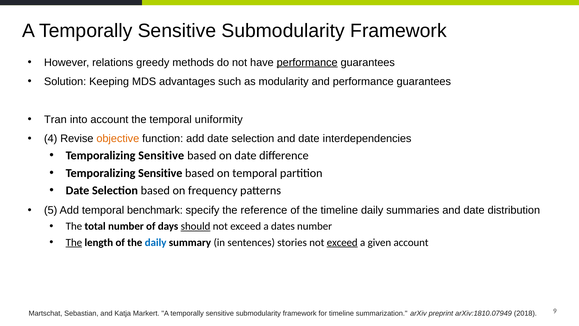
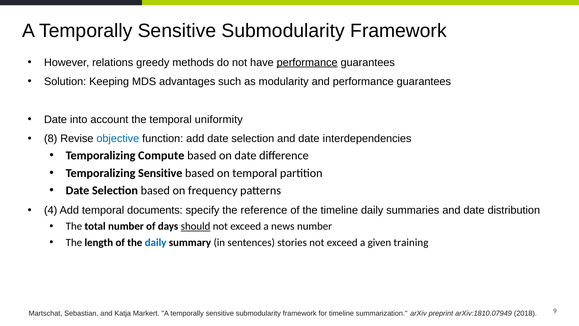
Tran: Tran -> Date (55, 120)
4: 4 -> 8 (51, 139)
objective colour: orange -> blue (118, 139)
Sensitive: Sensitive -> Compute (161, 155)
5: 5 -> 4 (51, 210)
benchmark: benchmark -> documents (155, 210)
dates: dates -> news (283, 226)
The underline: present -> none (74, 242)
exceed underline: present -> none (342, 242)
given account: account -> training (411, 242)
